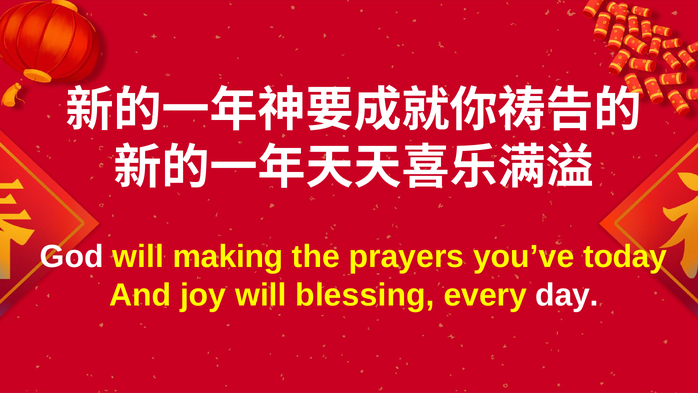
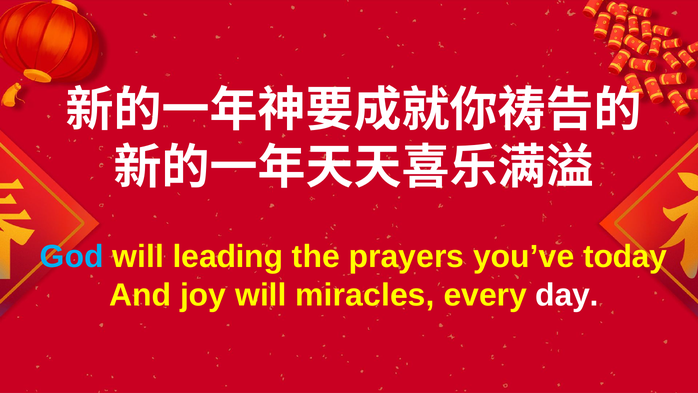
God colour: white -> light blue (72, 257)
making: making -> leading (228, 257)
blessing: blessing -> miracles (365, 295)
